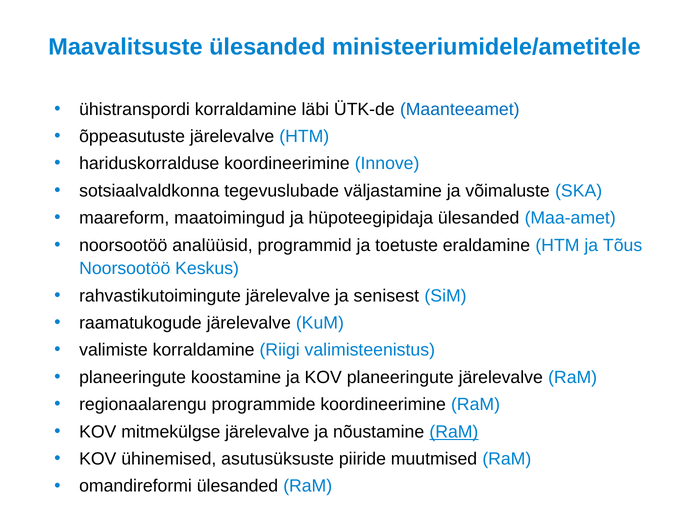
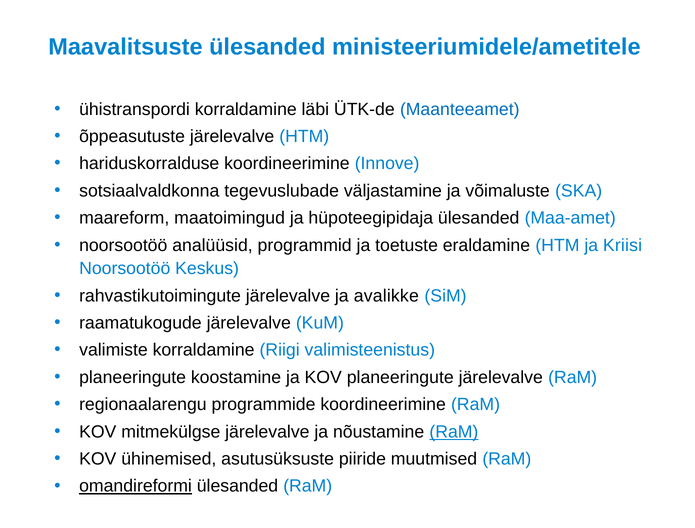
Tõus: Tõus -> Kriisi (623, 245)
senisest: senisest -> avalikke (386, 296)
omandireformi underline: none -> present (136, 486)
